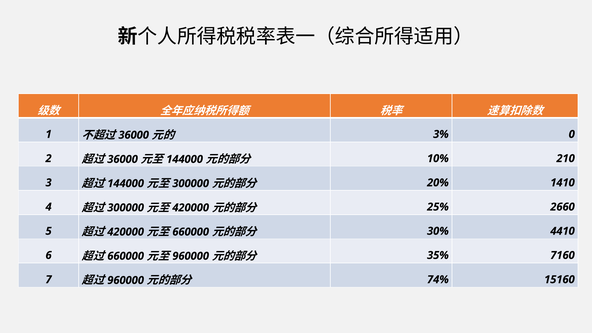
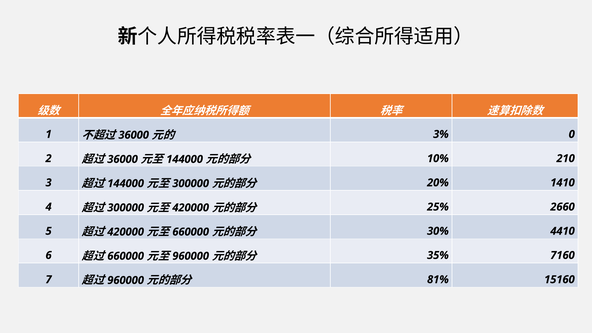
74%: 74% -> 81% (438, 280)
